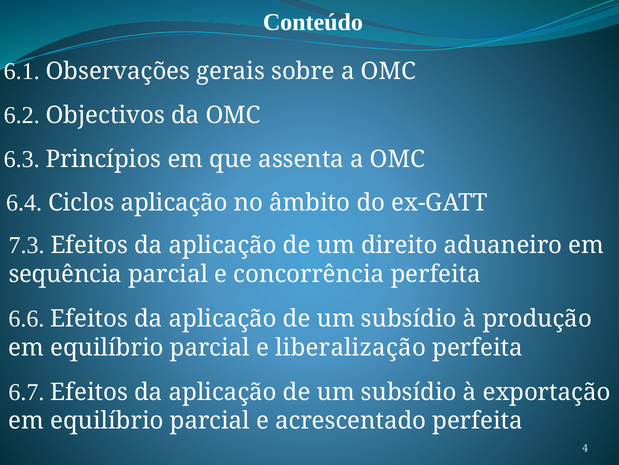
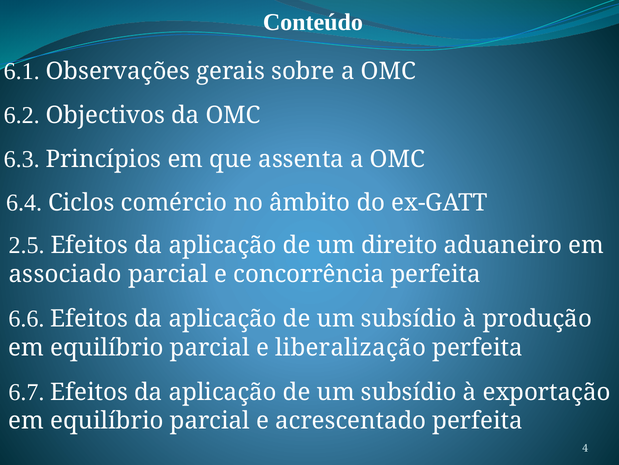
Ciclos aplicação: aplicação -> comércio (174, 203)
7.3: 7.3 -> 2.5 (27, 245)
sequência: sequência -> associado (65, 274)
